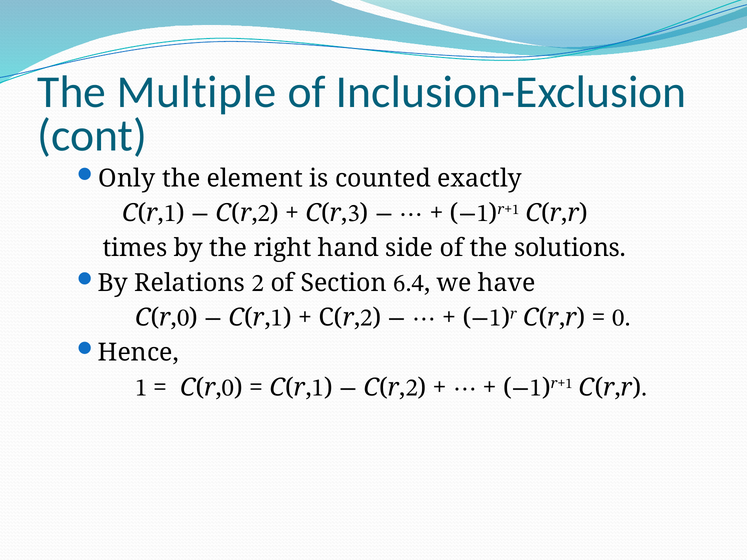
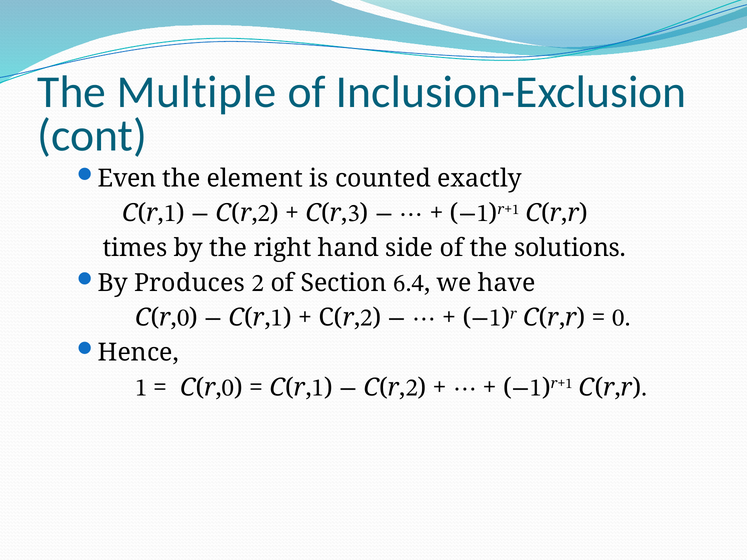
Only: Only -> Even (127, 178)
Relations: Relations -> Produces (190, 283)
